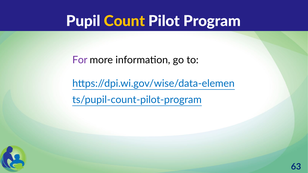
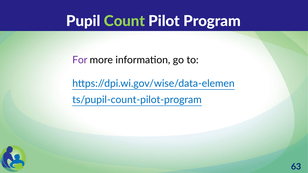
Count colour: yellow -> light green (124, 21)
